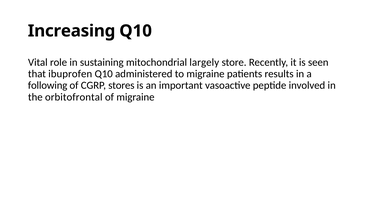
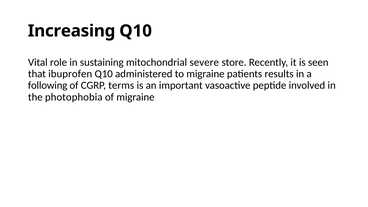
largely: largely -> severe (204, 62)
stores: stores -> terms (121, 85)
orbitofrontal: orbitofrontal -> photophobia (74, 97)
